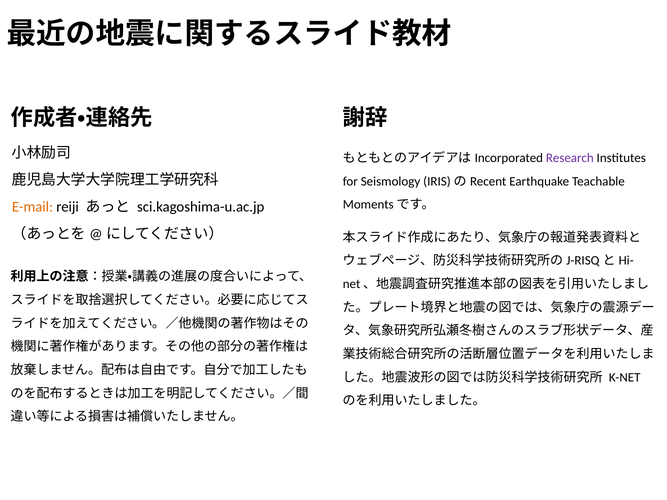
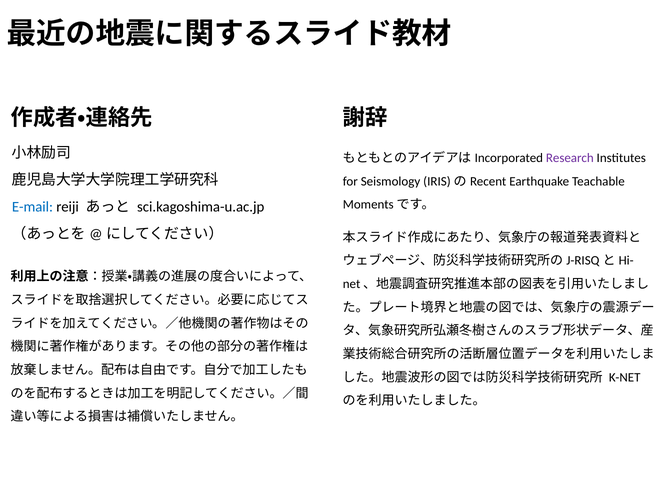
E-mail colour: orange -> blue (32, 207)
